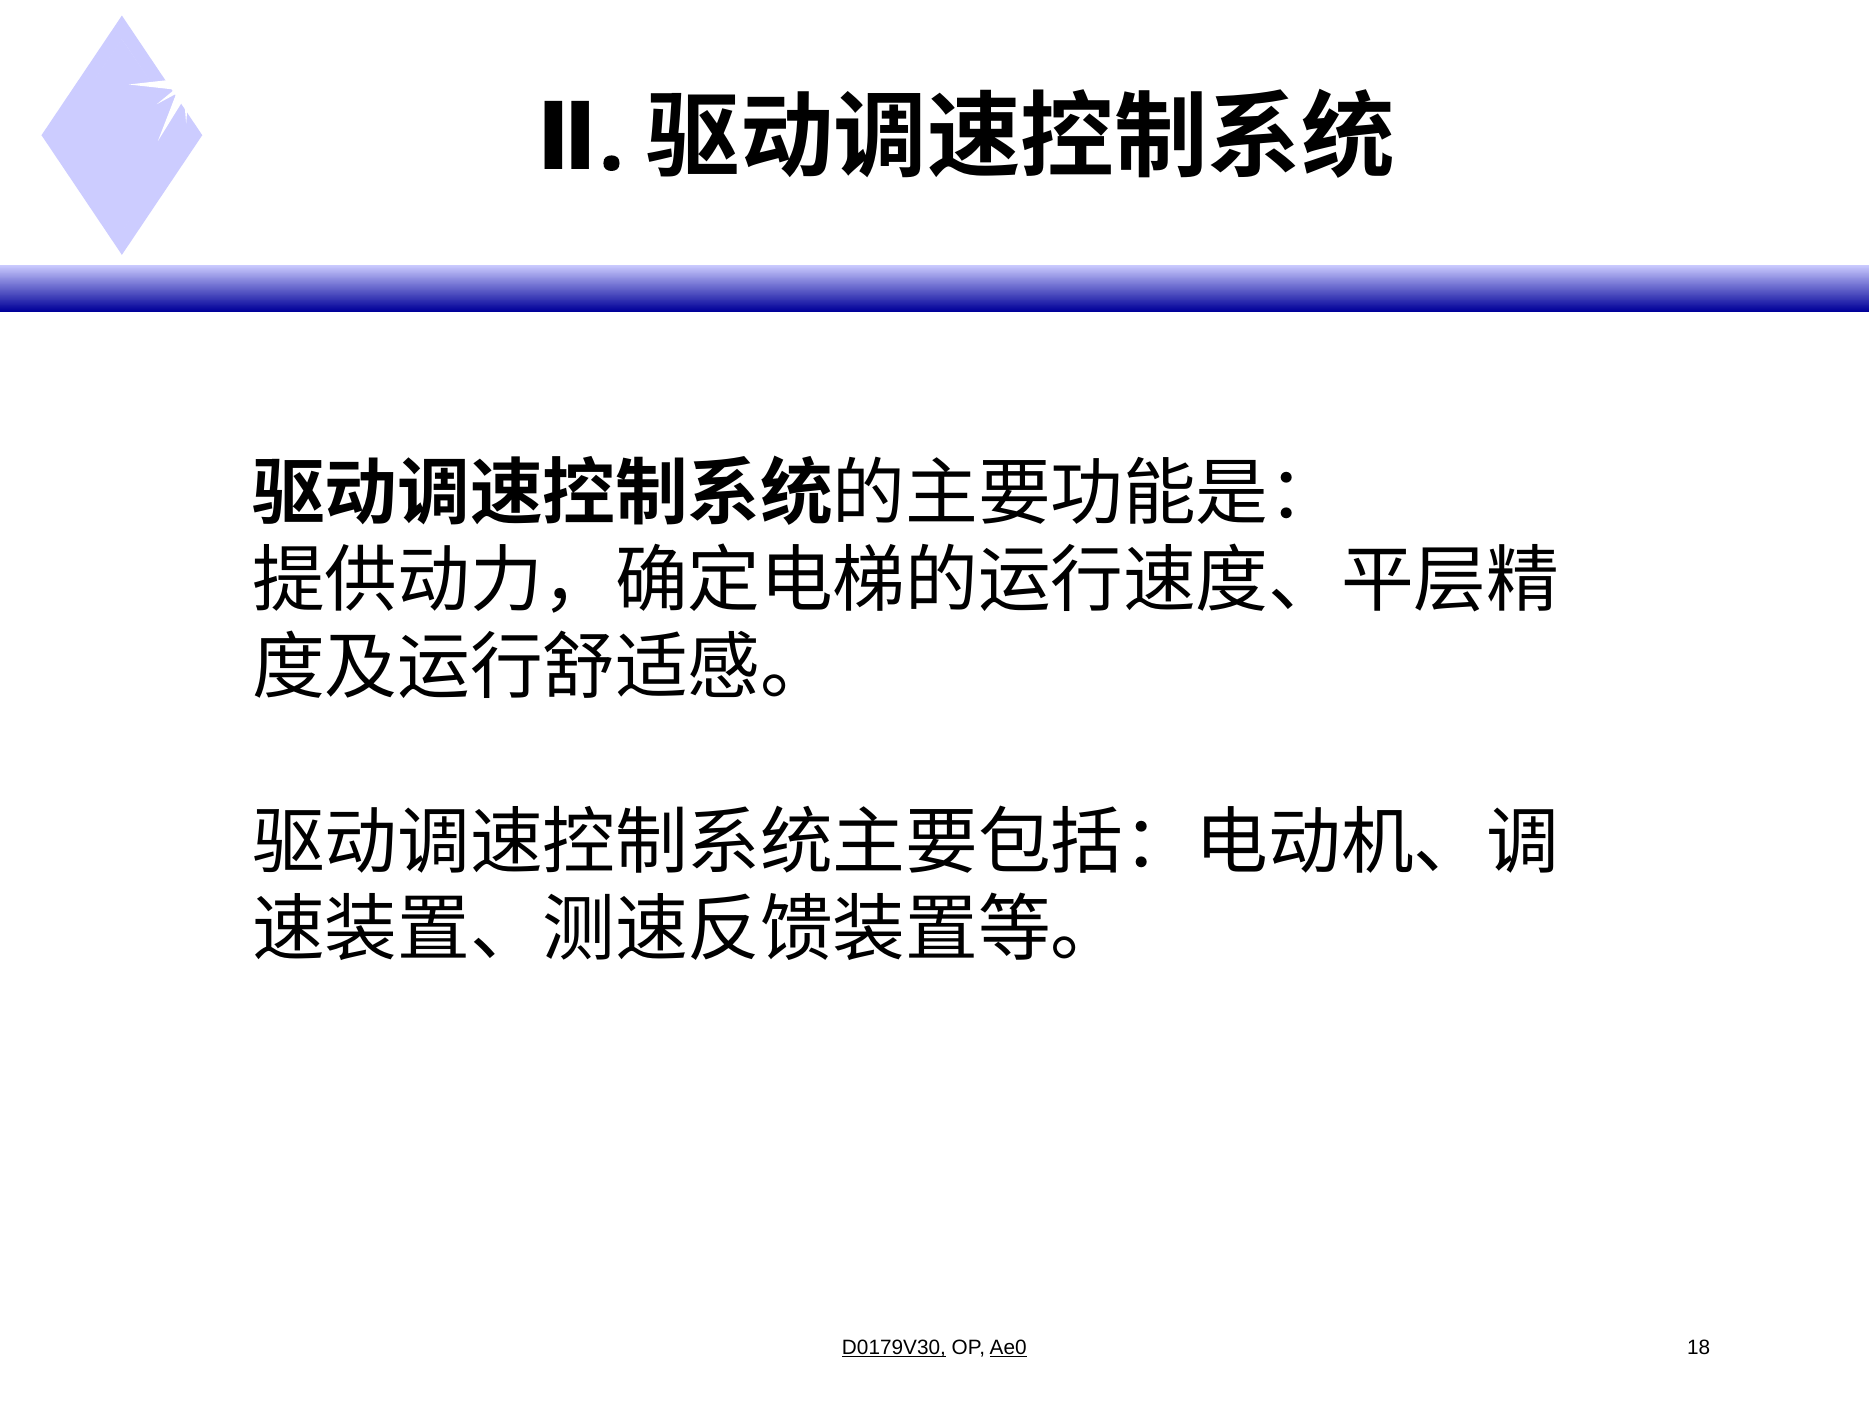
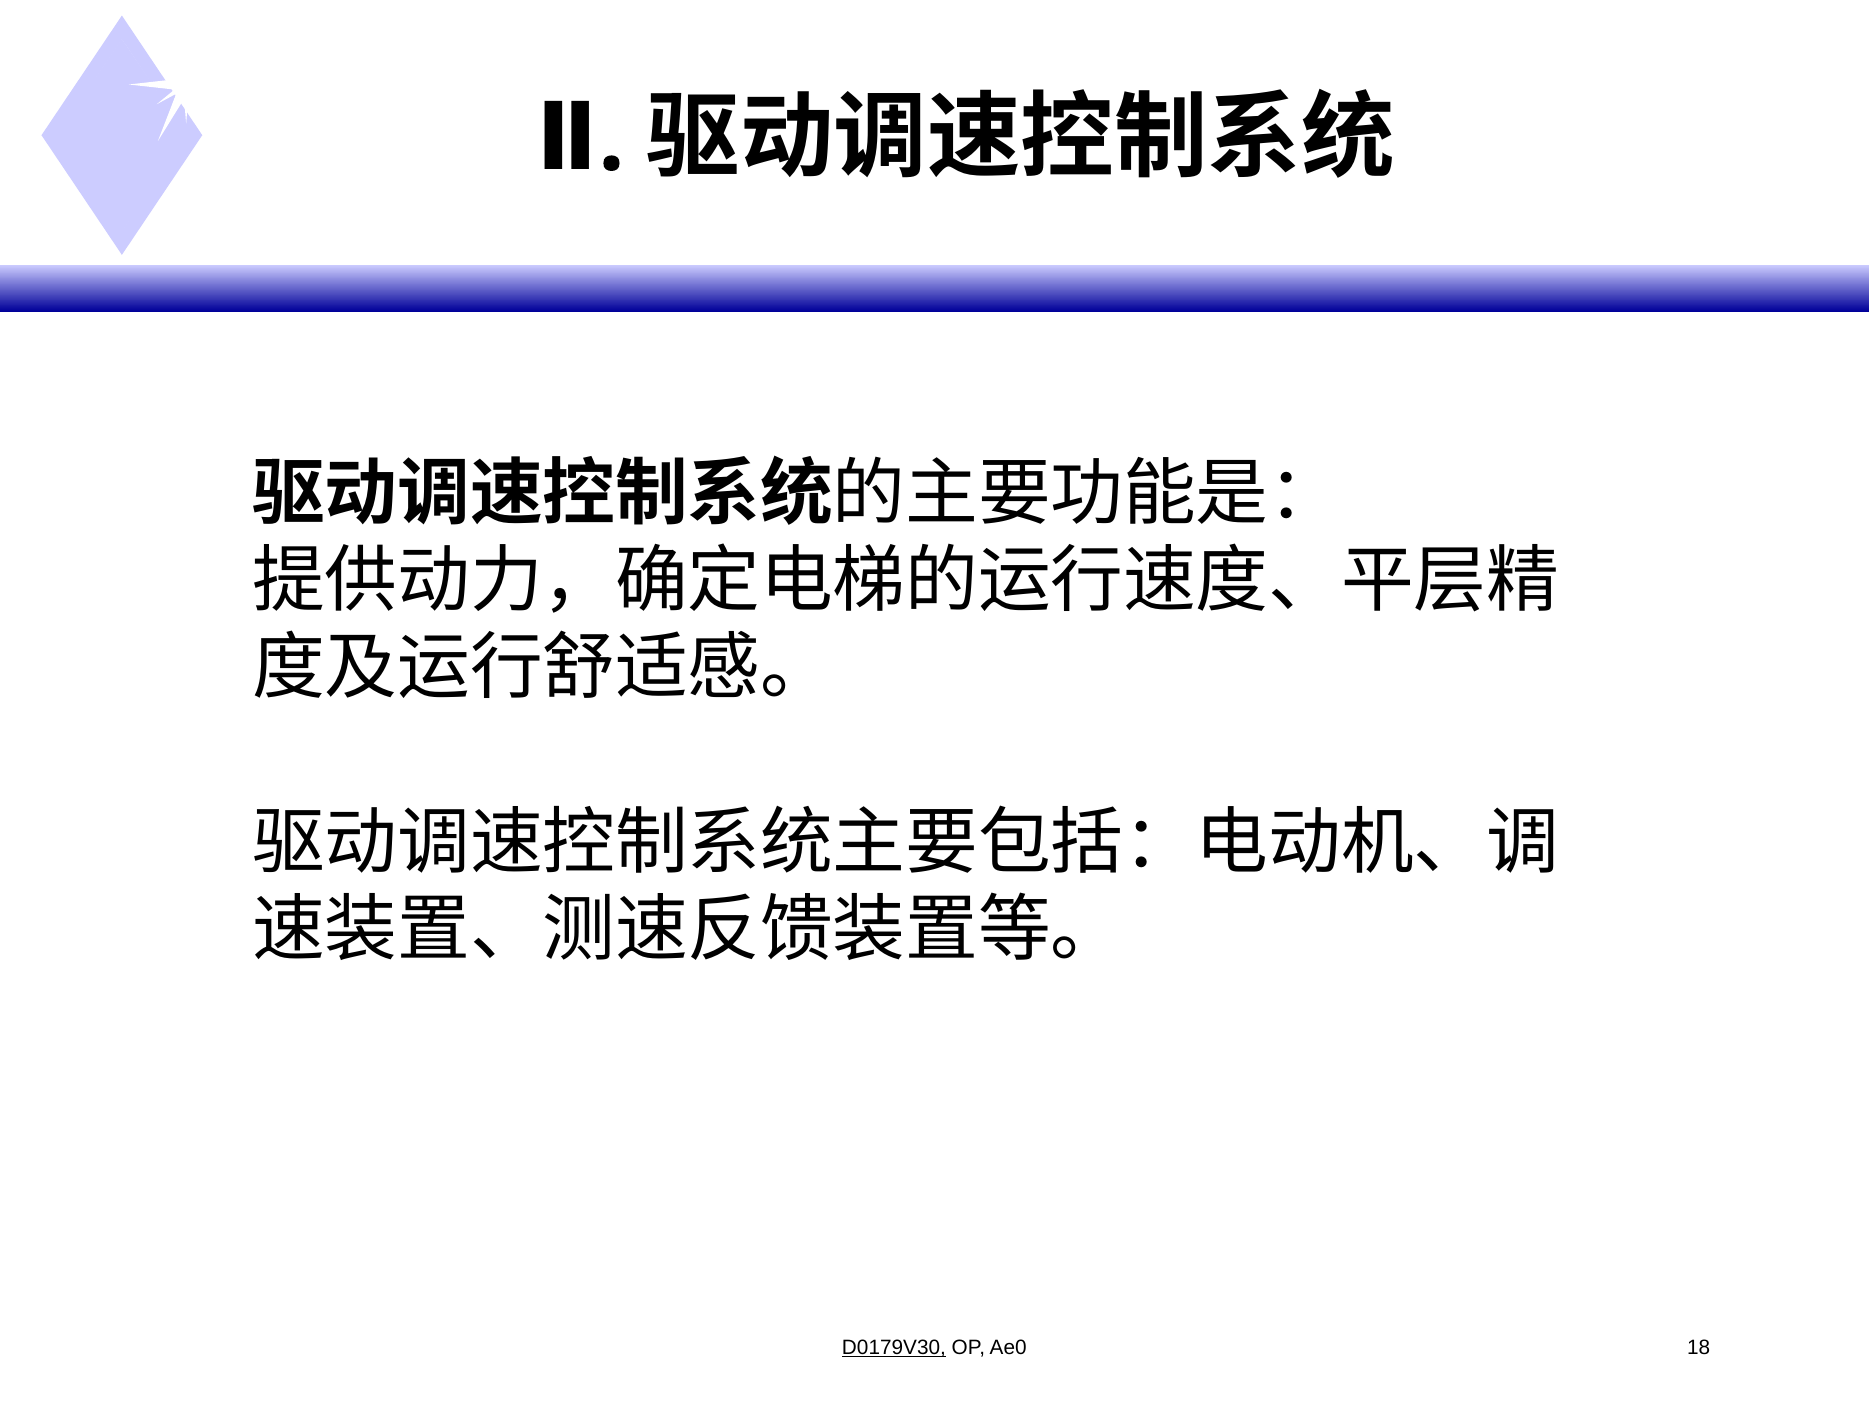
Ae0 underline: present -> none (1008, 1347)
